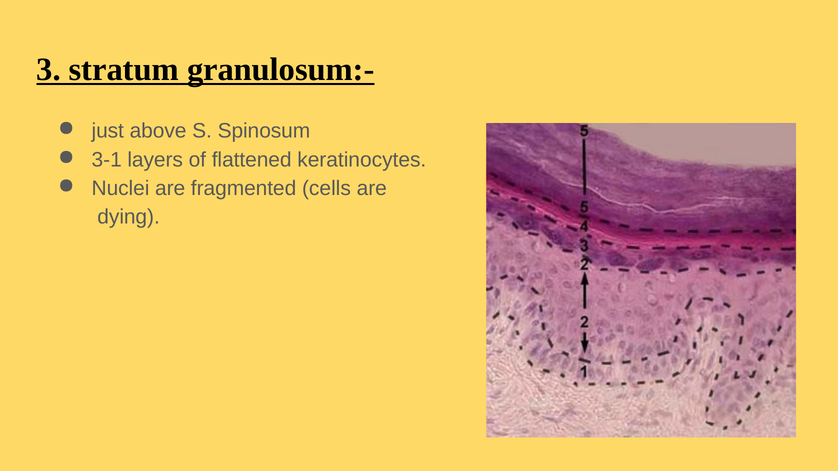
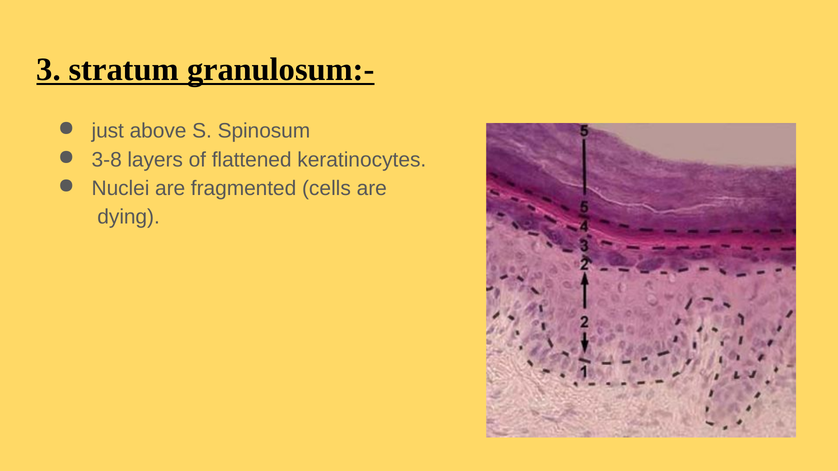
3-1: 3-1 -> 3-8 (107, 160)
